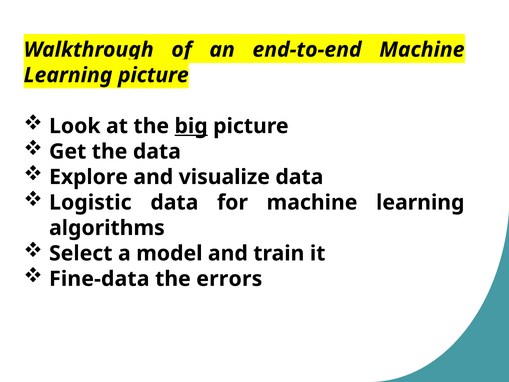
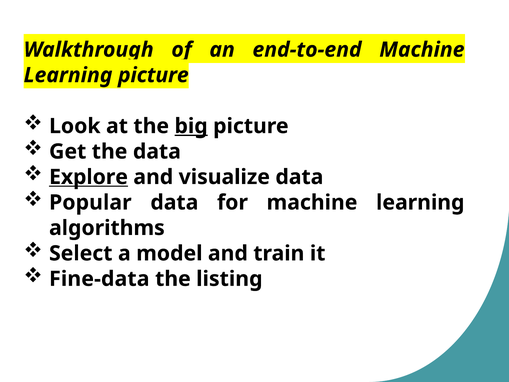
Explore underline: none -> present (88, 177)
Logistic: Logistic -> Popular (90, 202)
errors: errors -> listing (229, 279)
